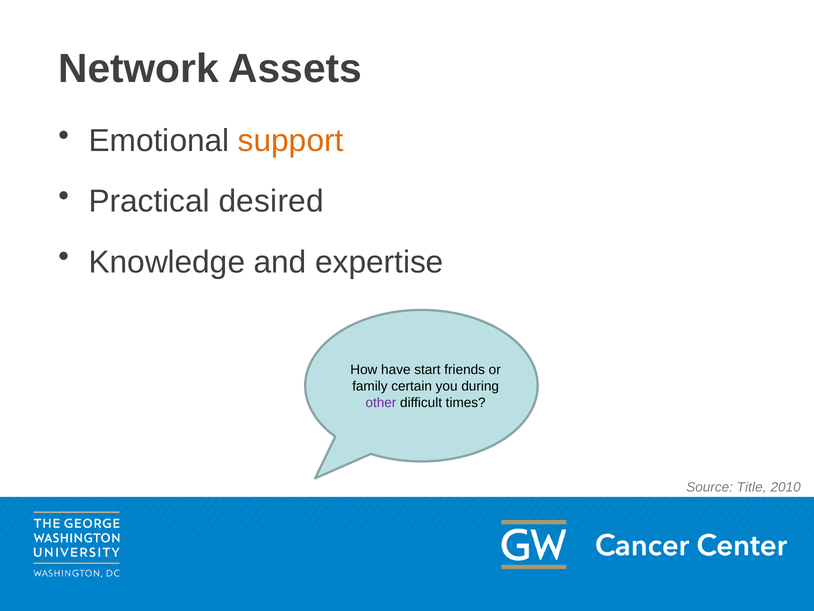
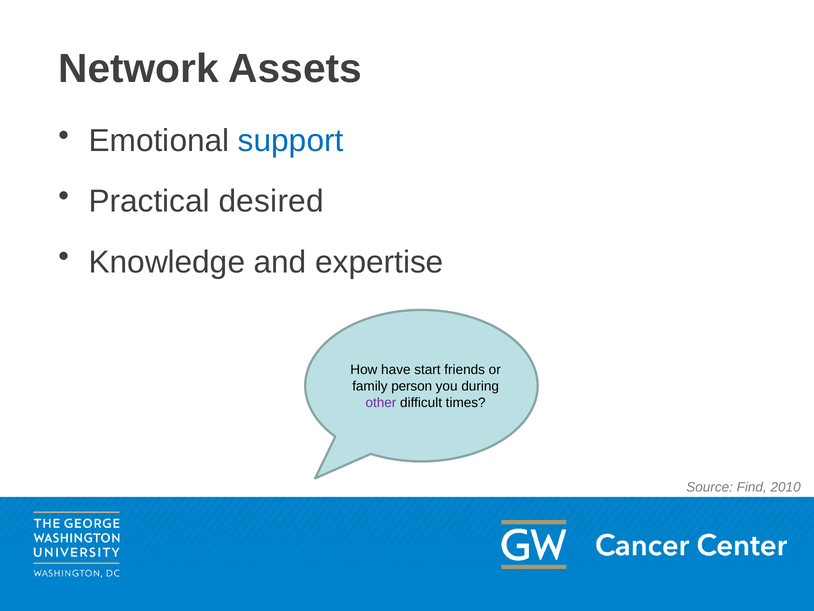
support colour: orange -> blue (291, 141)
certain: certain -> person (412, 386)
Title: Title -> Find (752, 487)
